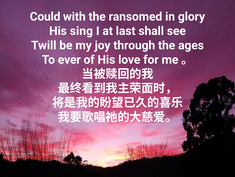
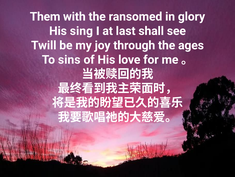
Could: Could -> Them (45, 17)
ever: ever -> sins (69, 59)
